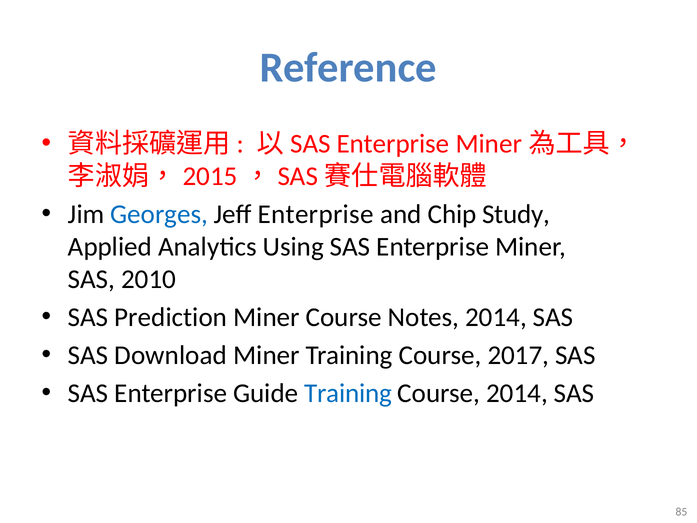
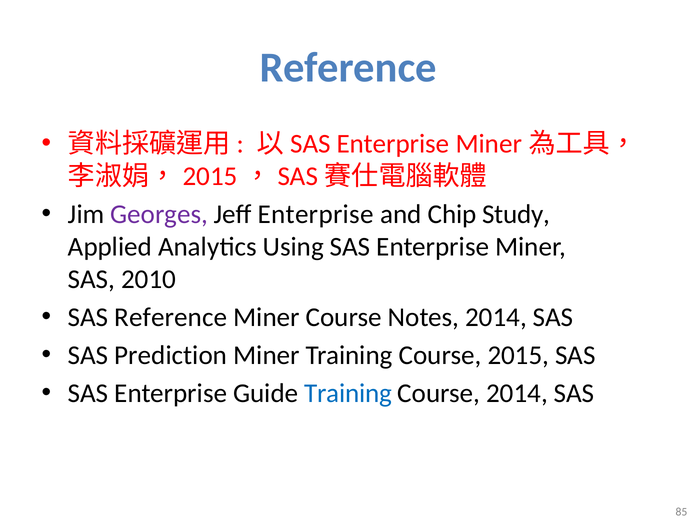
Georges colour: blue -> purple (159, 214)
SAS Prediction: Prediction -> Reference (171, 317)
Download: Download -> Prediction (171, 355)
2017: 2017 -> 2015 (518, 355)
